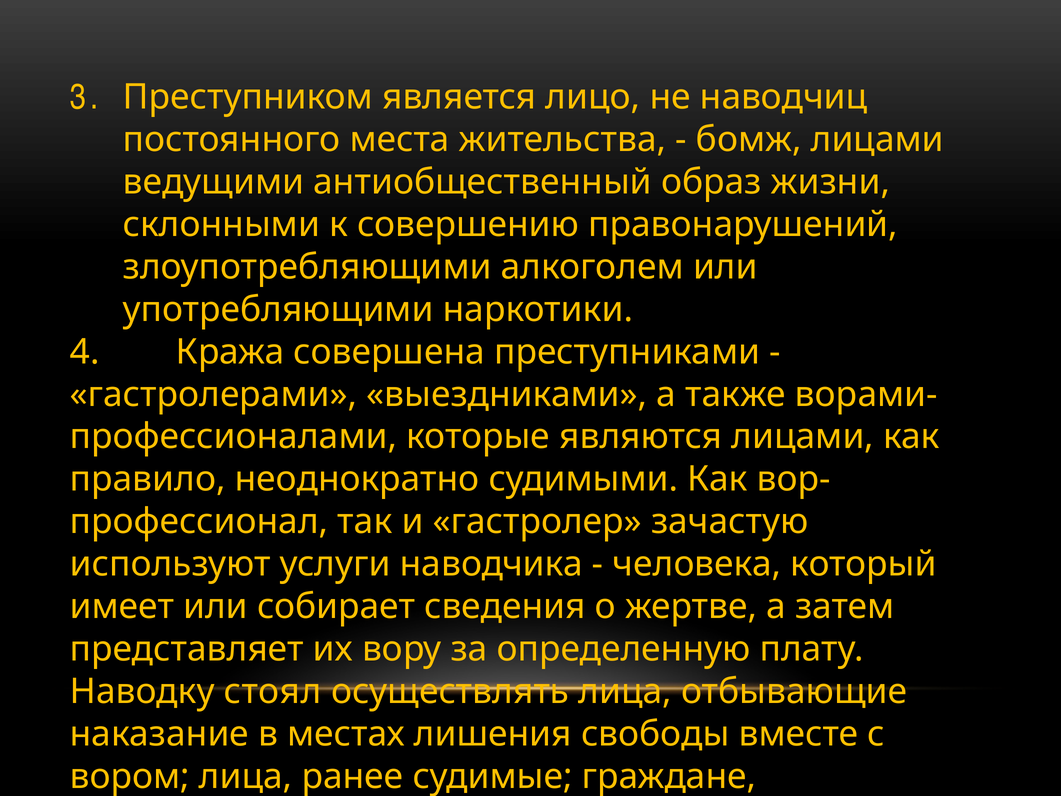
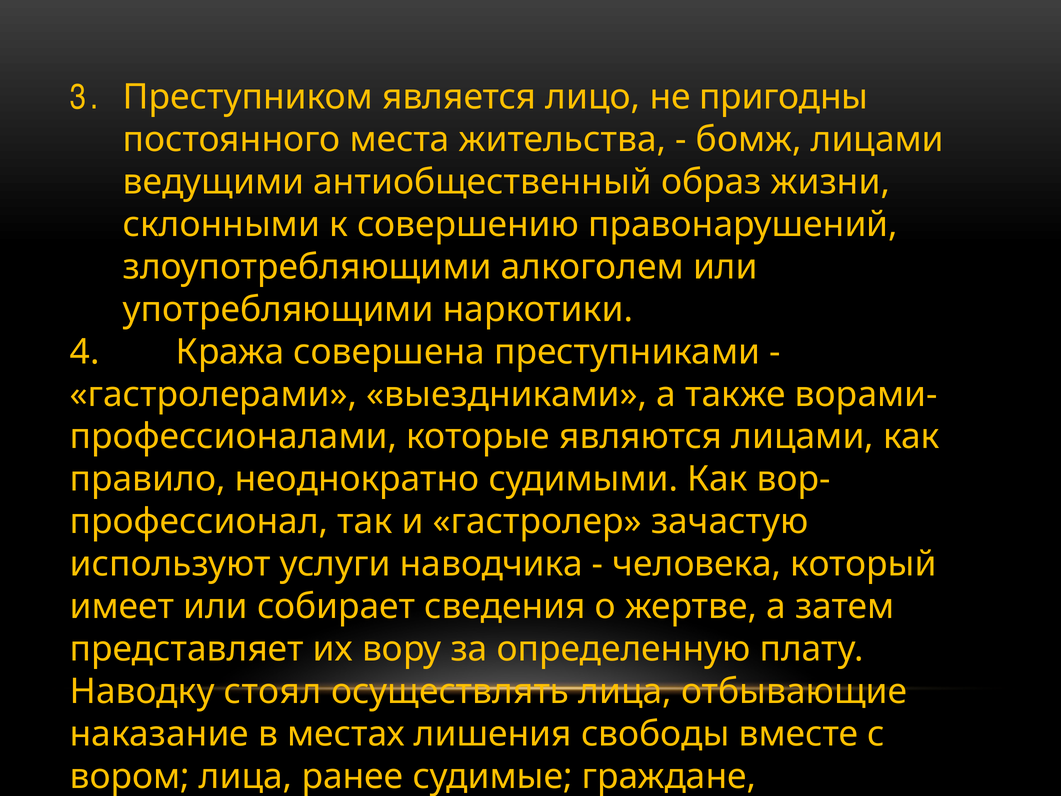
наводчиц: наводчиц -> пригодны (784, 97)
